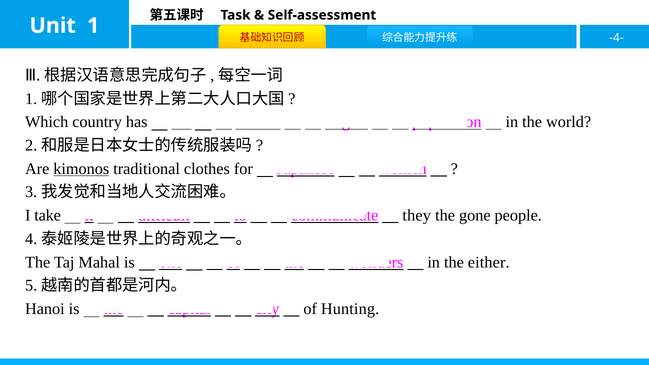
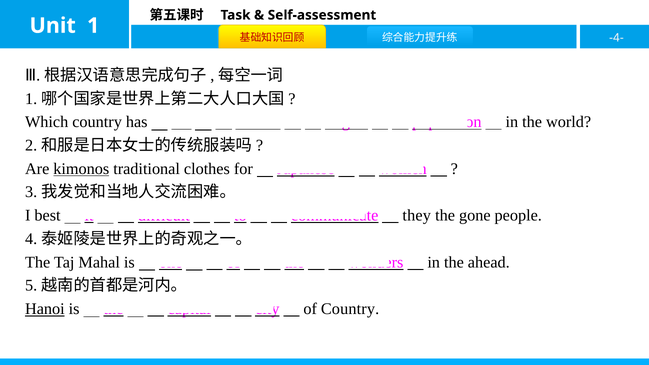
take: take -> best (48, 216)
either: either -> ahead (489, 262)
Hanoi underline: none -> present (45, 309)
of Hunting: Hunting -> Country (350, 309)
